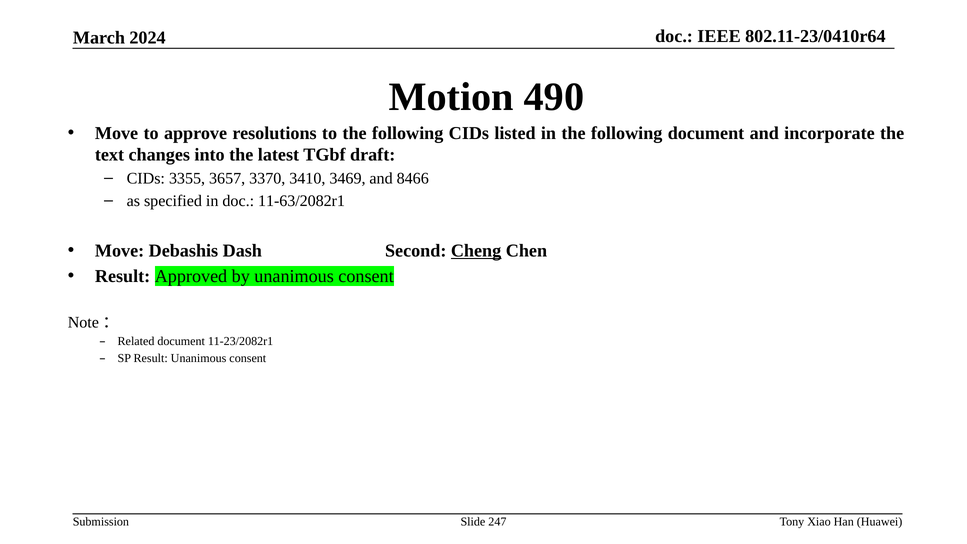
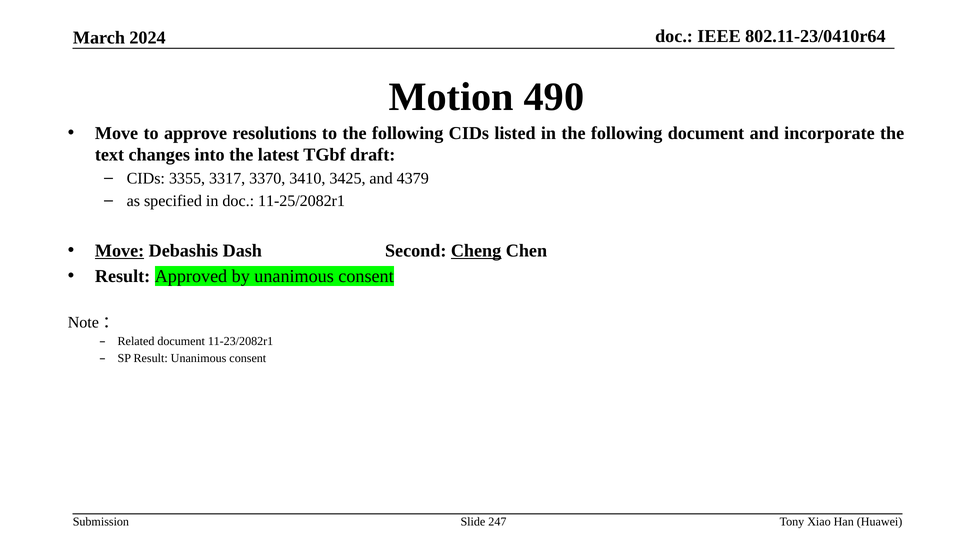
3657: 3657 -> 3317 (227, 178)
3469: 3469 -> 3425 (347, 178)
8466: 8466 -> 4379 (413, 178)
11-63/2082r1: 11-63/2082r1 -> 11-25/2082r1 (302, 201)
Move underline: none -> present (120, 251)
